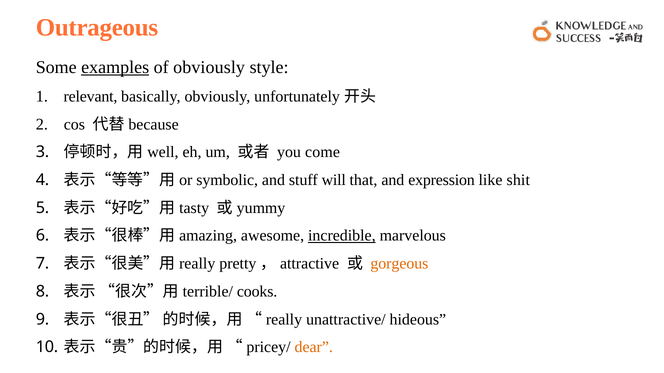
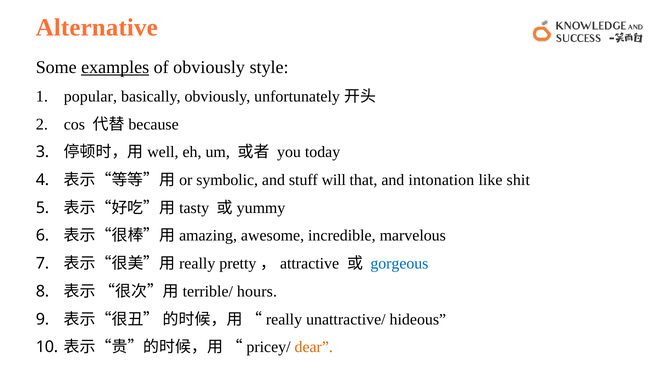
Outrageous: Outrageous -> Alternative (97, 28)
relevant: relevant -> popular (90, 97)
come: come -> today (323, 152)
expression: expression -> intonation (441, 180)
incredible underline: present -> none (342, 236)
gorgeous colour: orange -> blue (399, 264)
cooks: cooks -> hours (257, 292)
